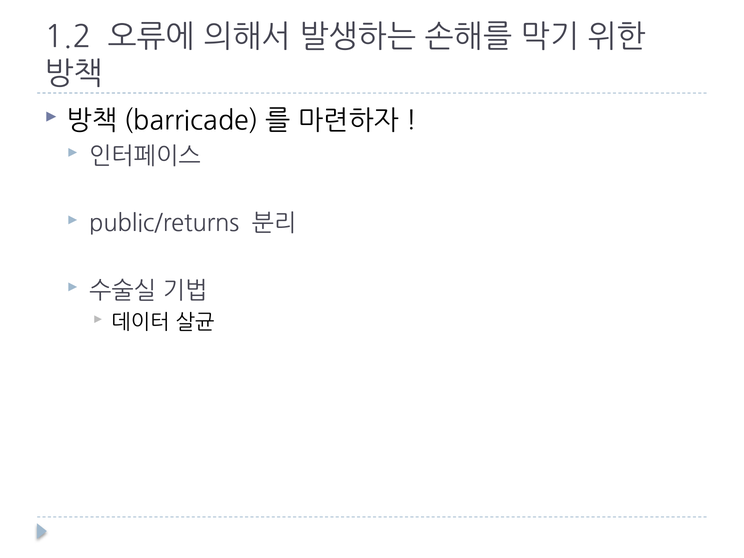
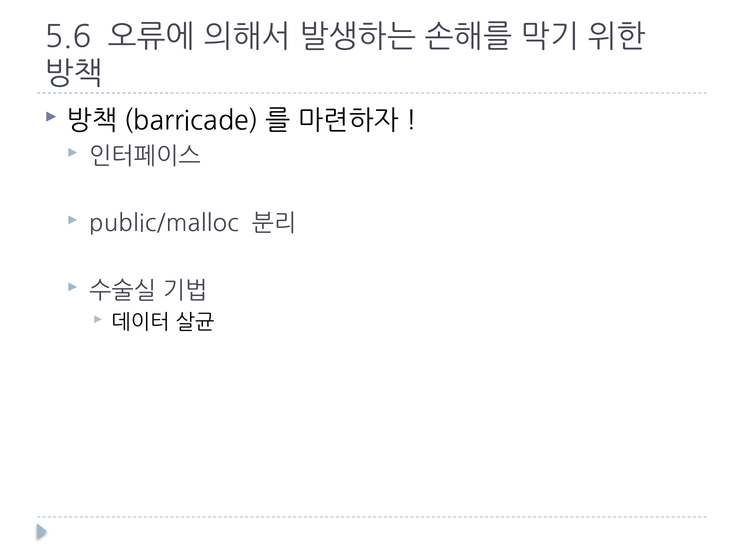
1.2: 1.2 -> 5.6 (68, 37)
public/returns: public/returns -> public/malloc (164, 223)
